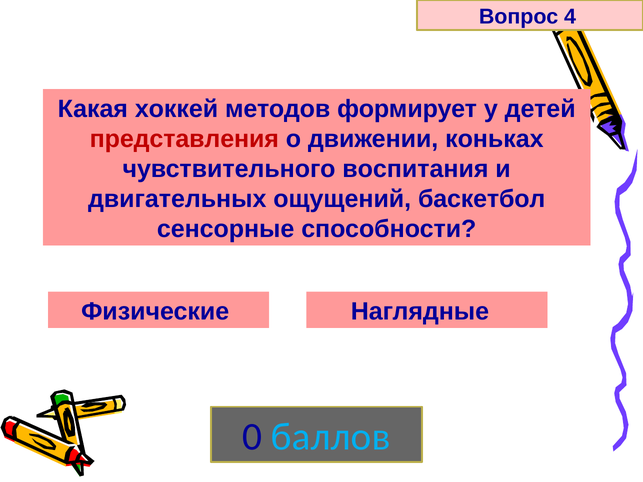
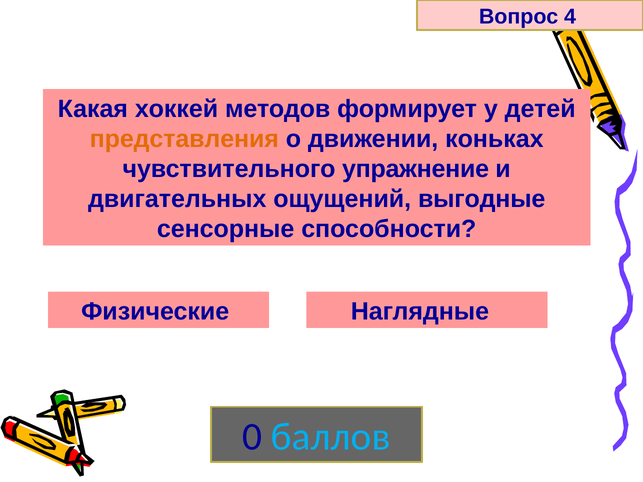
представления colour: red -> orange (184, 139)
воспитания: воспитания -> упражнение (416, 169)
баскетбол: баскетбол -> выгодные (482, 199)
